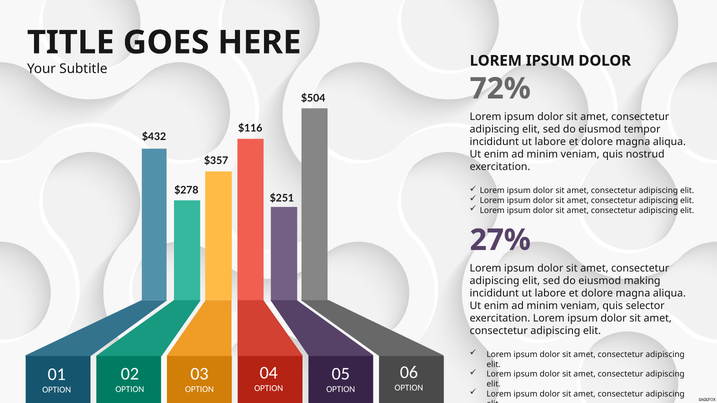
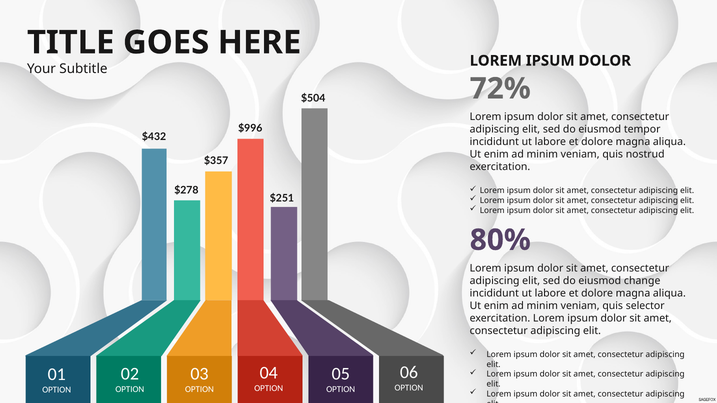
$116: $116 -> $996 (250, 129)
27%: 27% -> 80% (500, 240)
making: making -> change (642, 281)
